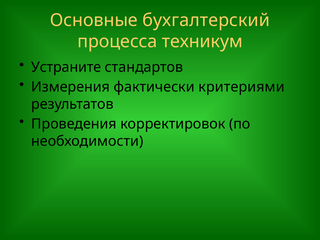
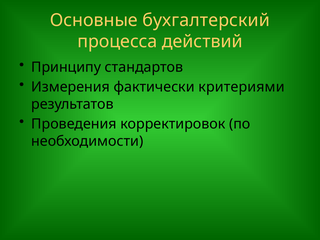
техникум: техникум -> действий (202, 42)
Устраните: Устраните -> Принципу (66, 67)
